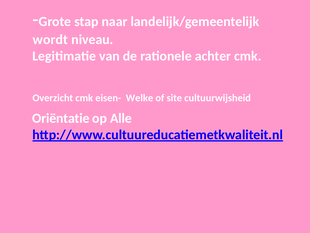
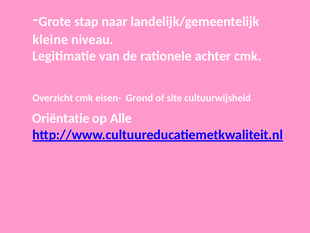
wordt: wordt -> kleine (50, 39)
Welke: Welke -> Grond (139, 98)
